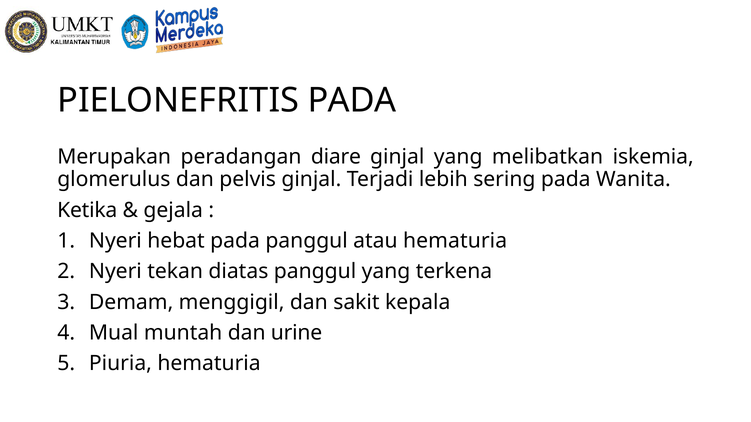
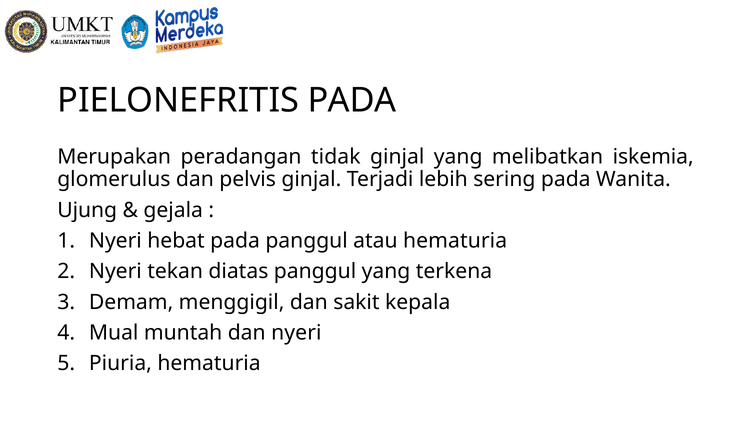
diare: diare -> tidak (336, 157)
Ketika: Ketika -> Ujung (87, 210)
dan urine: urine -> nyeri (296, 333)
